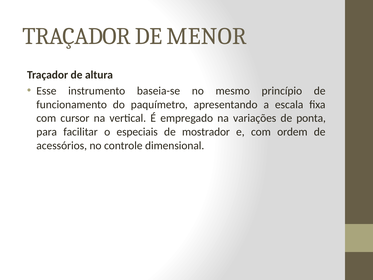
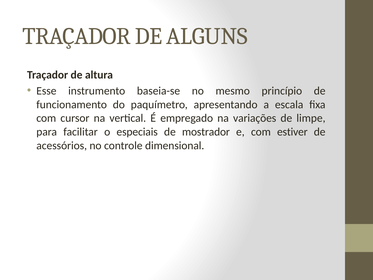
MENOR: MENOR -> ALGUNS (207, 36)
ponta: ponta -> limpe (311, 118)
ordem: ordem -> estiver (292, 132)
